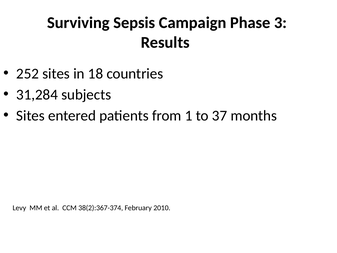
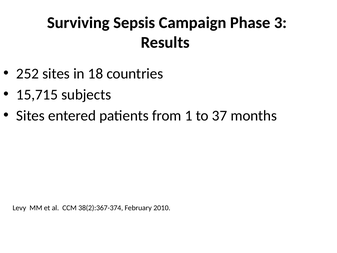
31,284: 31,284 -> 15,715 (37, 94)
